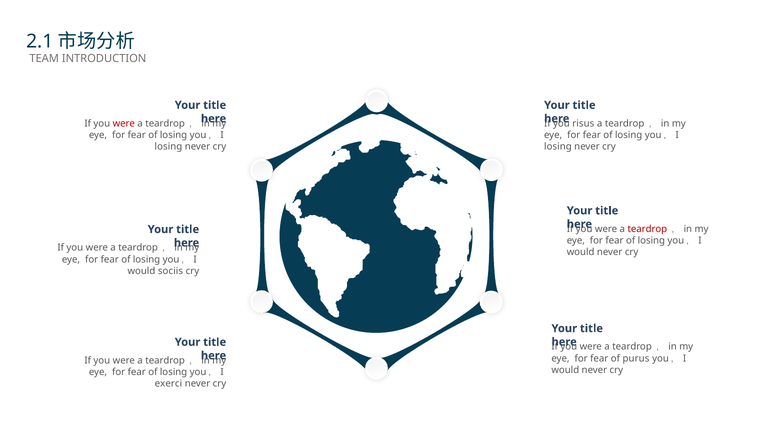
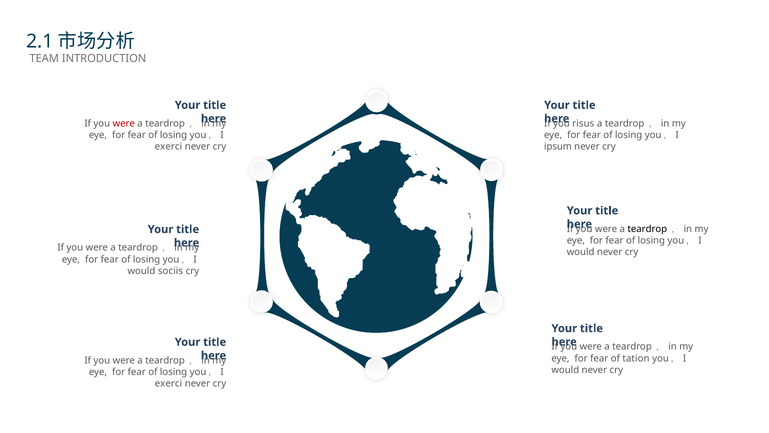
losing: losing -> exerci (168, 147)
losing: losing -> ipsum (558, 147)
teardrop colour: red -> black (647, 229)
purus: purus -> tation (636, 358)
